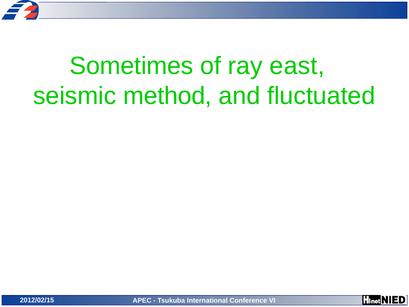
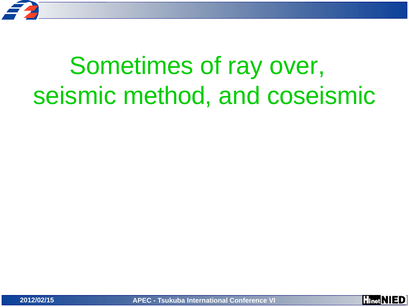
east: east -> over (297, 66)
fluctuated: fluctuated -> coseismic (321, 96)
